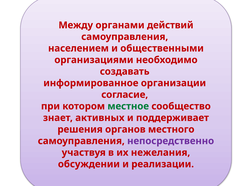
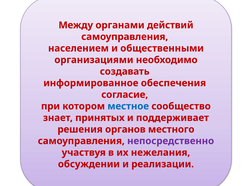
организации: организации -> обеспечения (173, 83)
местное colour: green -> blue (128, 106)
активных: активных -> принятых (100, 118)
